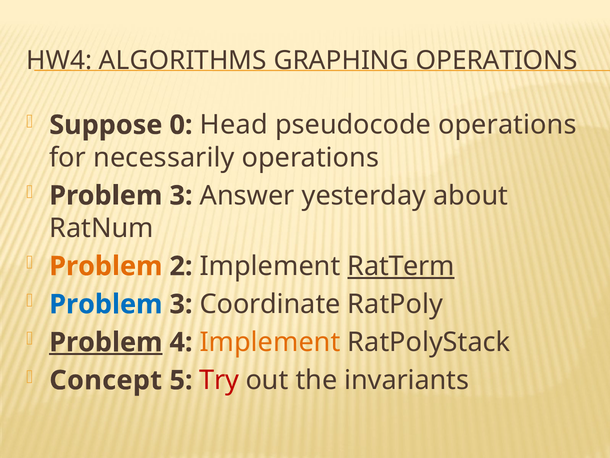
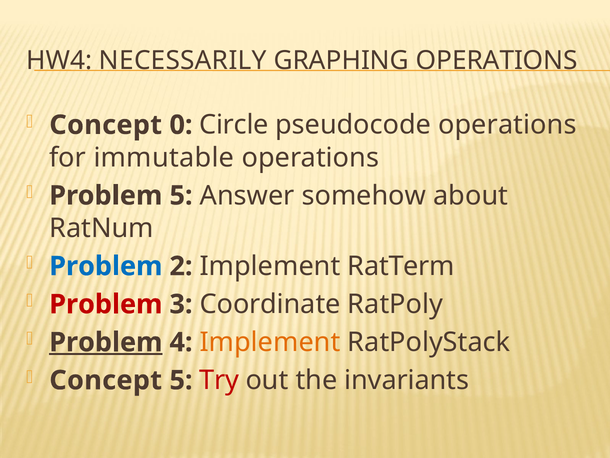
ALGORITHMS: ALGORITHMS -> NECESSARILY (183, 60)
Suppose: Suppose -> Concept (106, 125)
Head: Head -> Circle (234, 125)
necessarily: necessarily -> immutable (164, 157)
3: 3 -> 5 (181, 195)
yesterday: yesterday -> somehow (364, 195)
Problem colour: orange -> blue (106, 266)
RatTerm underline: present -> none (401, 266)
Problem colour: blue -> red (106, 304)
